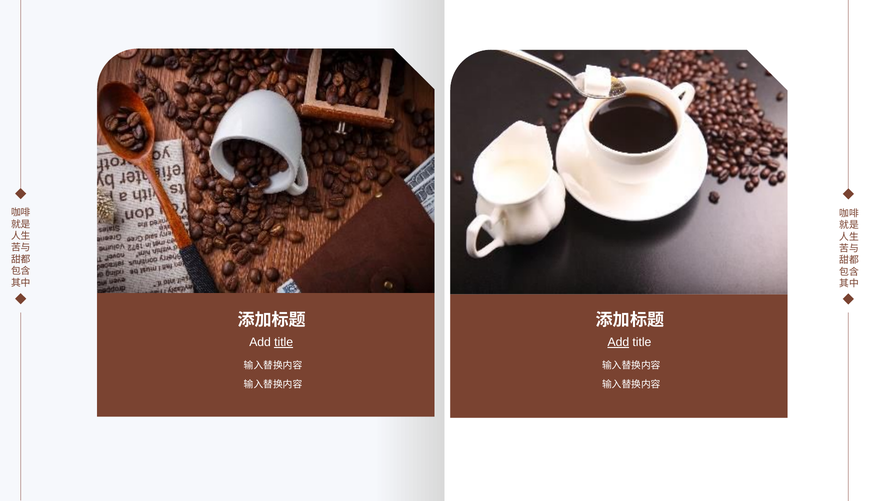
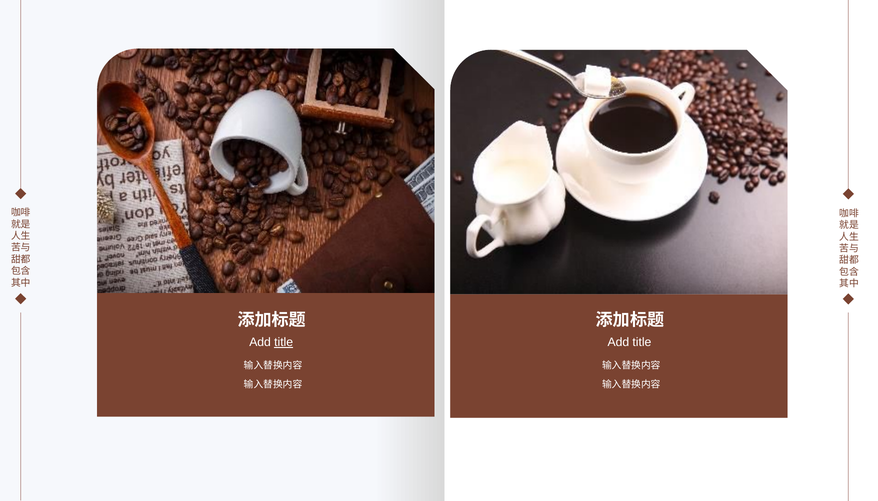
Add underline: present -> none (618, 342)
